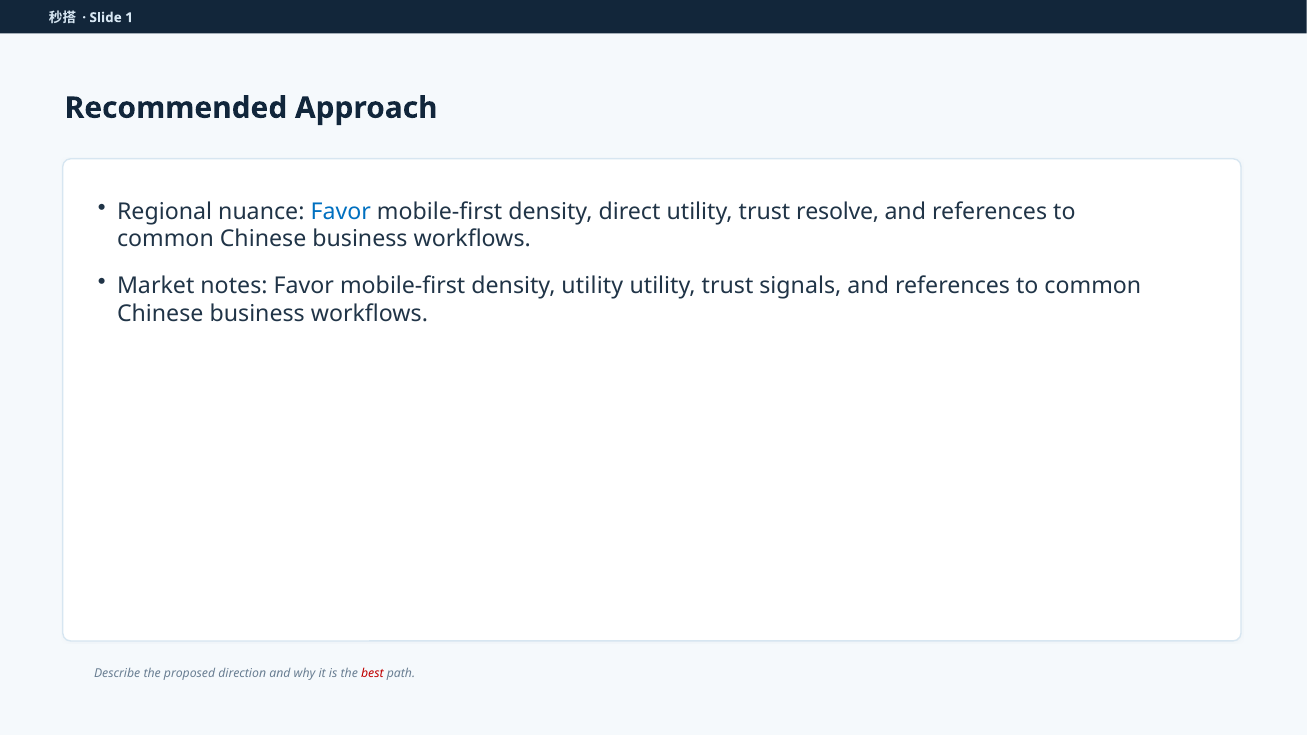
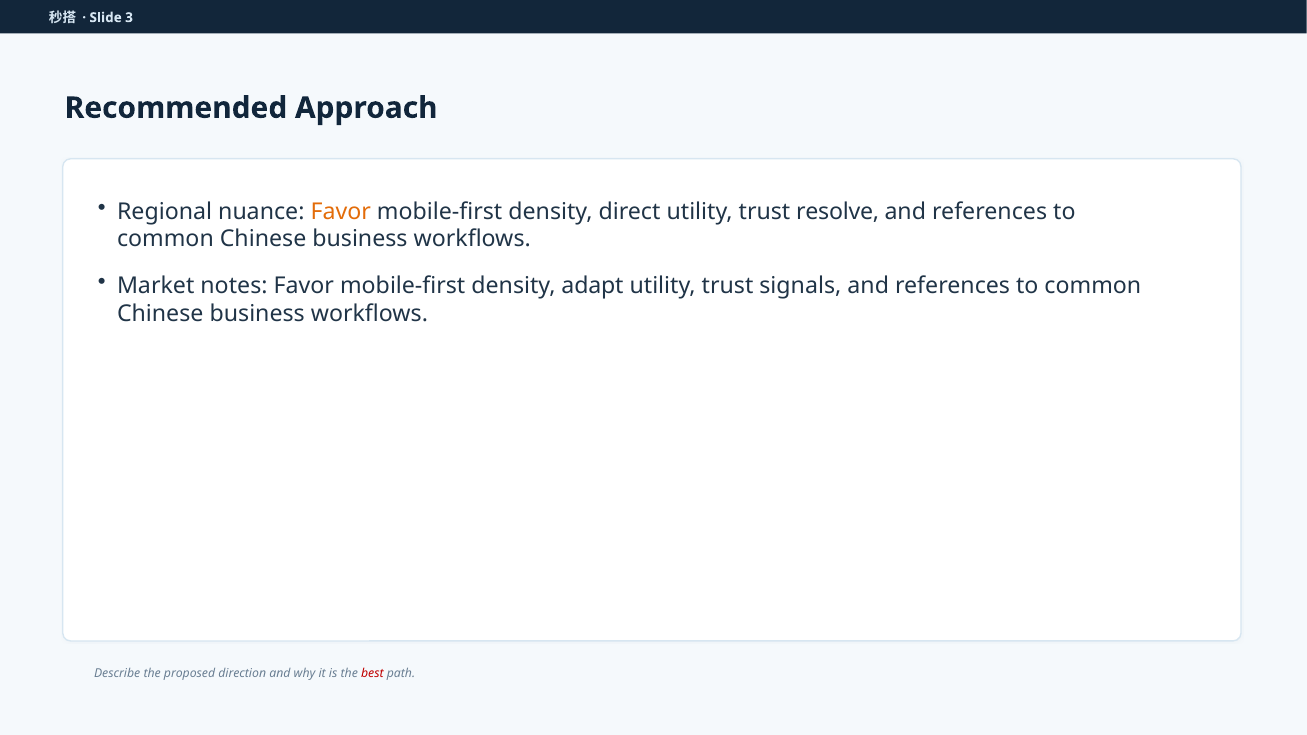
1: 1 -> 3 (129, 18)
Favor colour: blue -> orange (341, 212)
density utility: utility -> adapt (593, 286)
